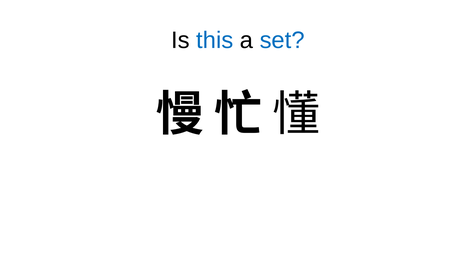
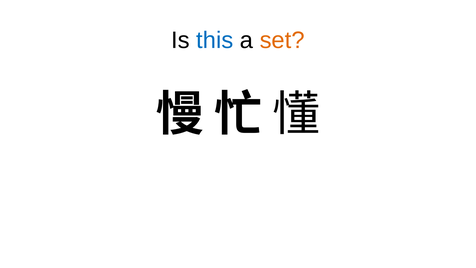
set colour: blue -> orange (282, 40)
